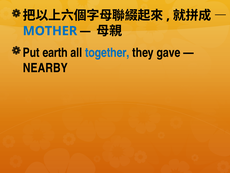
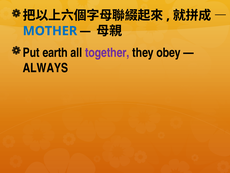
together colour: blue -> purple (107, 53)
gave: gave -> obey (169, 53)
NEARBY: NEARBY -> ALWAYS (45, 68)
